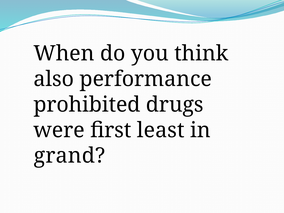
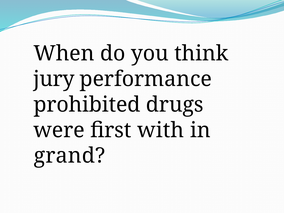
also: also -> jury (54, 79)
least: least -> with (161, 130)
